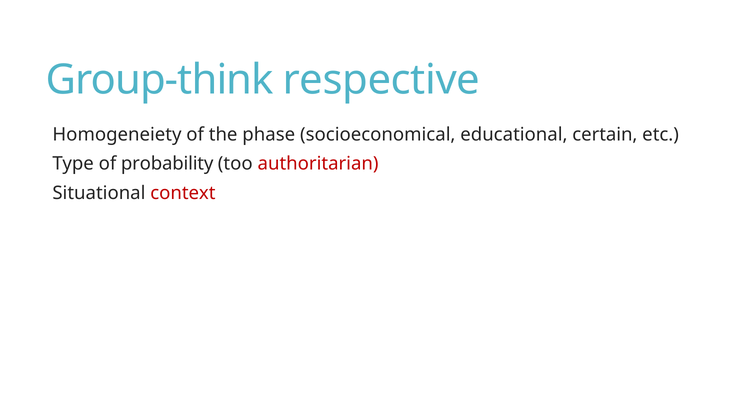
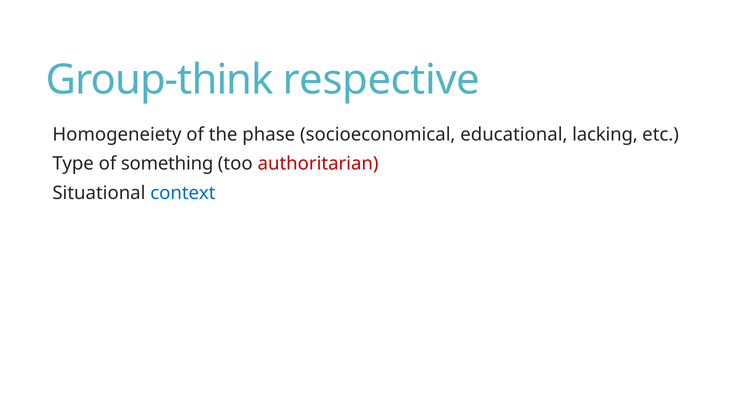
certain: certain -> lacking (605, 135)
probability: probability -> something (167, 164)
context colour: red -> blue (183, 193)
